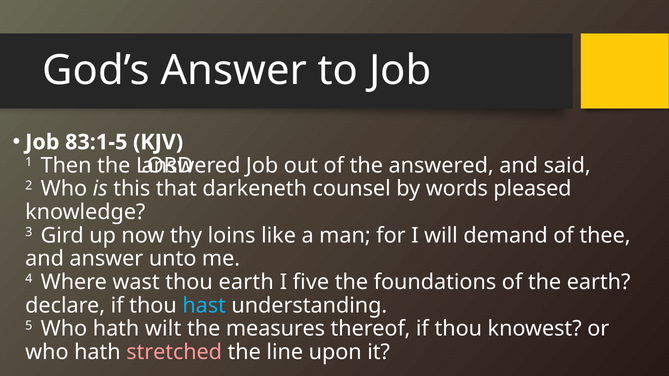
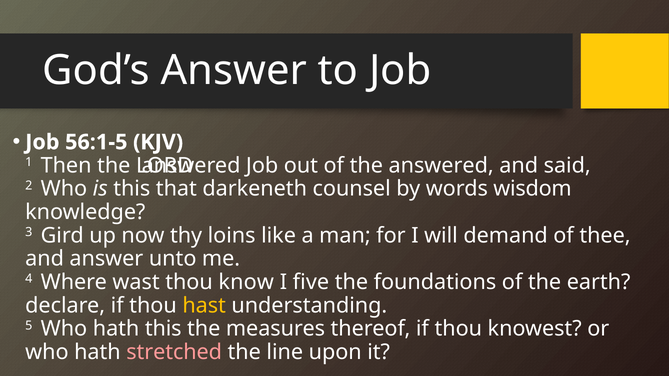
83:1-5: 83:1-5 -> 56:1-5 (96, 142)
pleased: pleased -> wisdom (533, 189)
thou earth: earth -> know (246, 282)
hast colour: light blue -> yellow (204, 306)
hath wilt: wilt -> this (163, 329)
